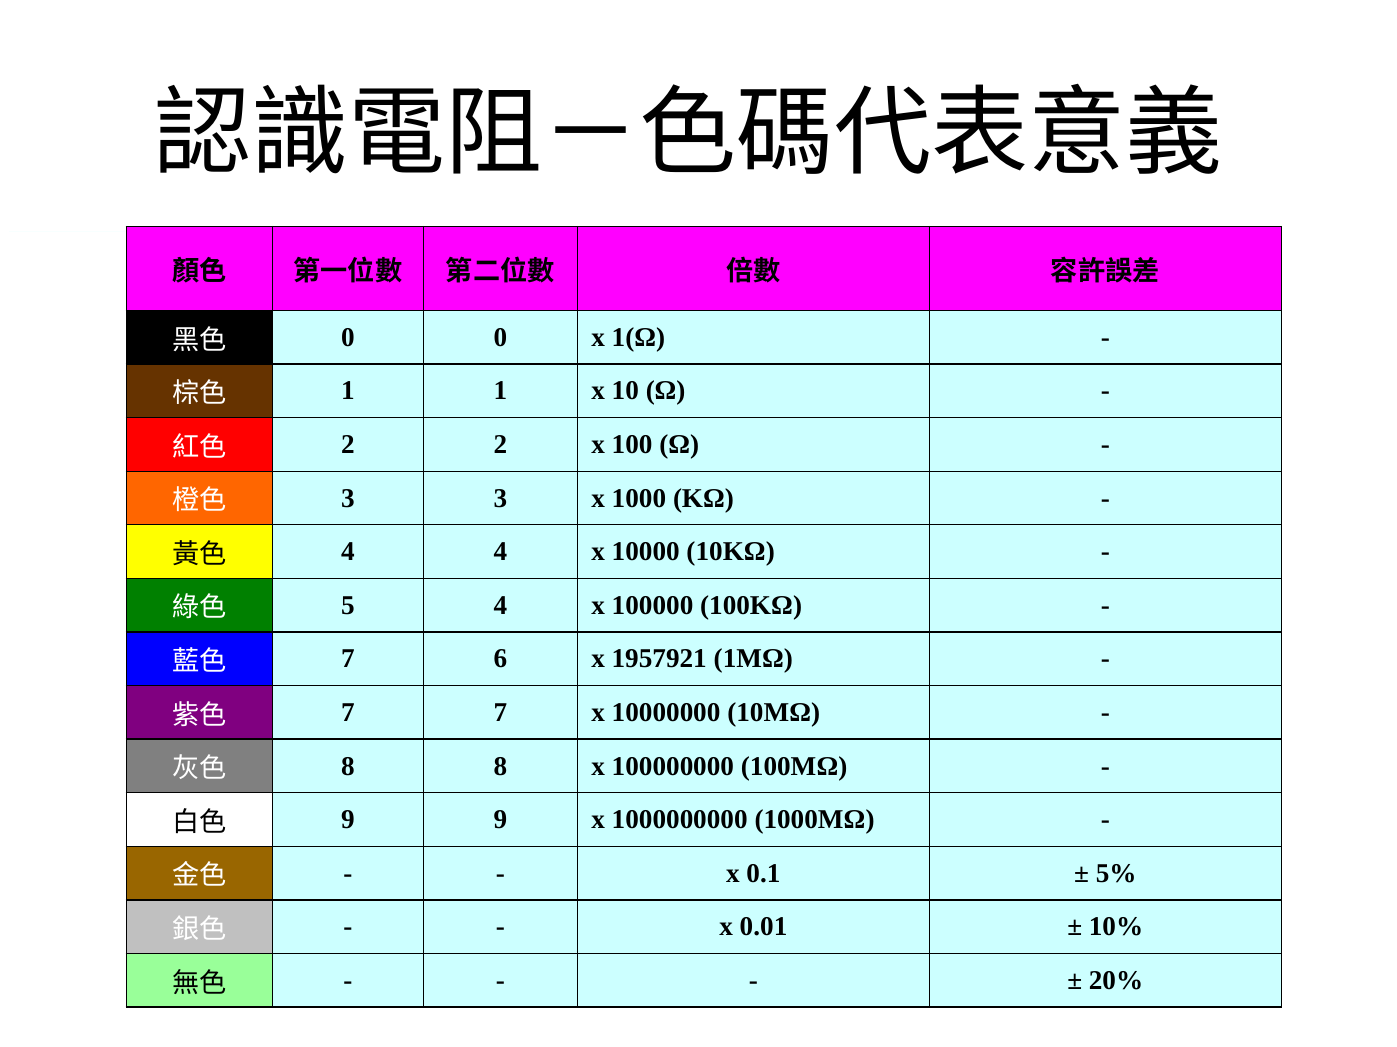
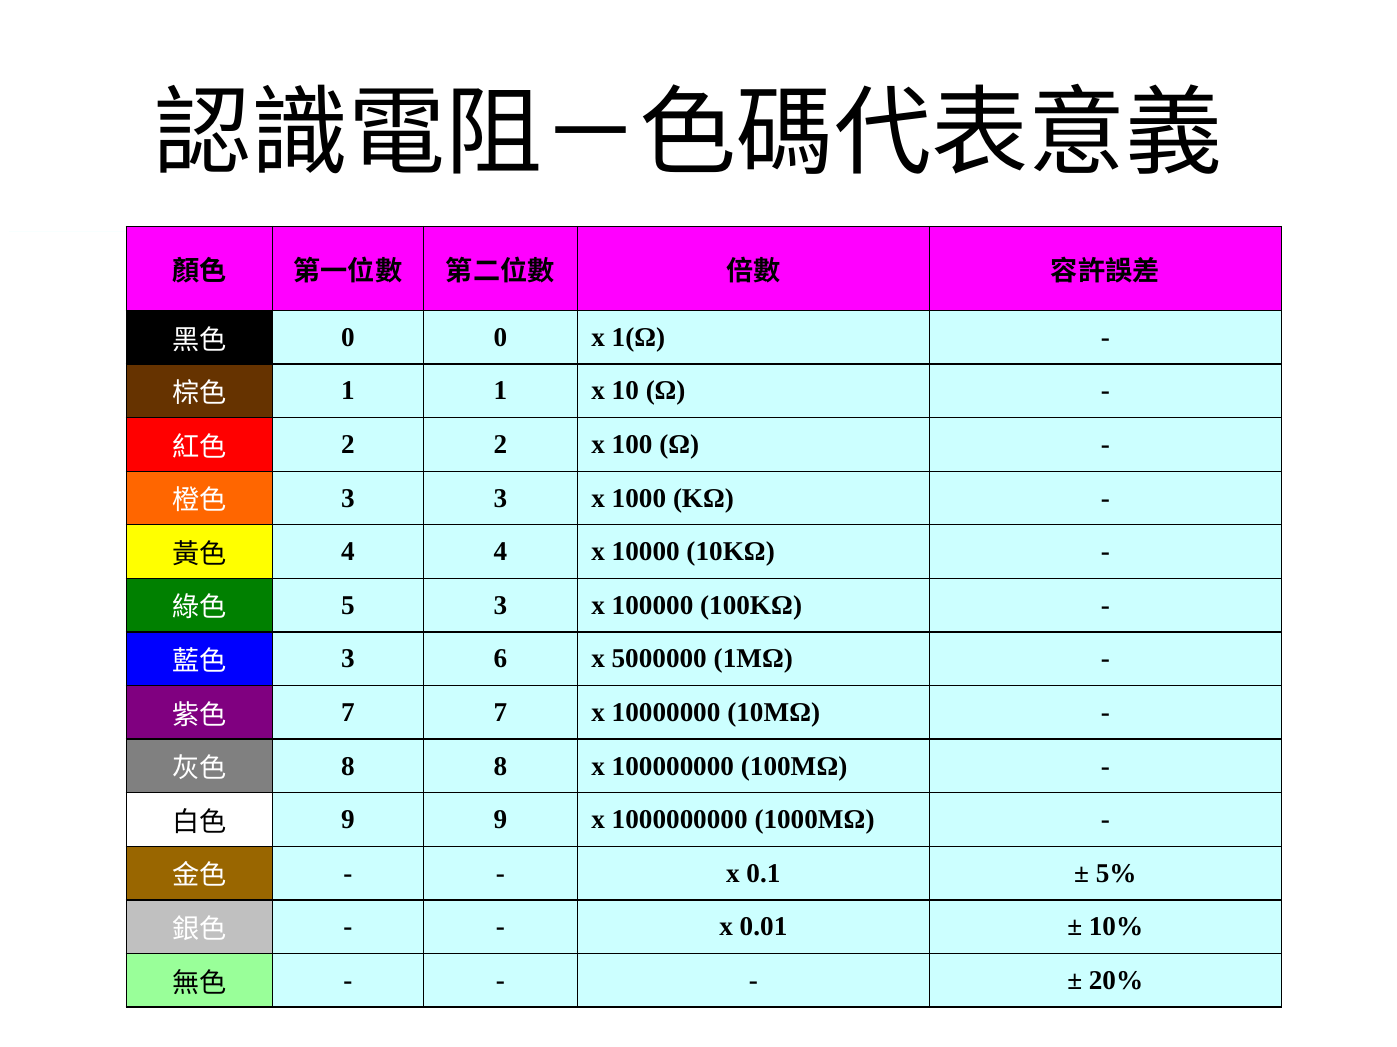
5 4: 4 -> 3 (500, 606)
7: 7 -> 3 (348, 659)
1957921: 1957921 -> 5000000 (659, 659)
